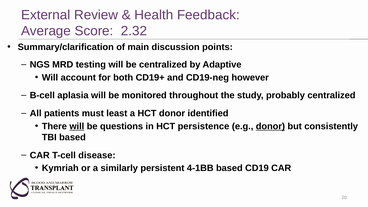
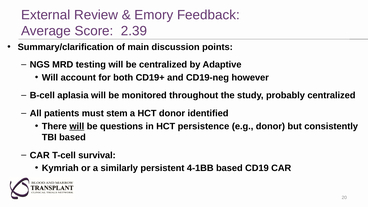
Health: Health -> Emory (154, 15)
2.32: 2.32 -> 2.39 (134, 31)
least: least -> stem (117, 113)
donor underline: present -> none (270, 126)
disease: disease -> survival (97, 155)
